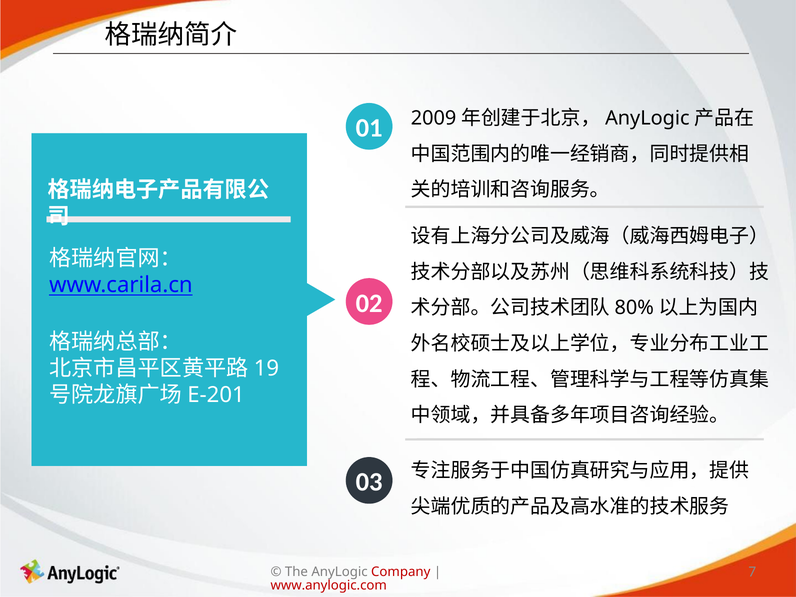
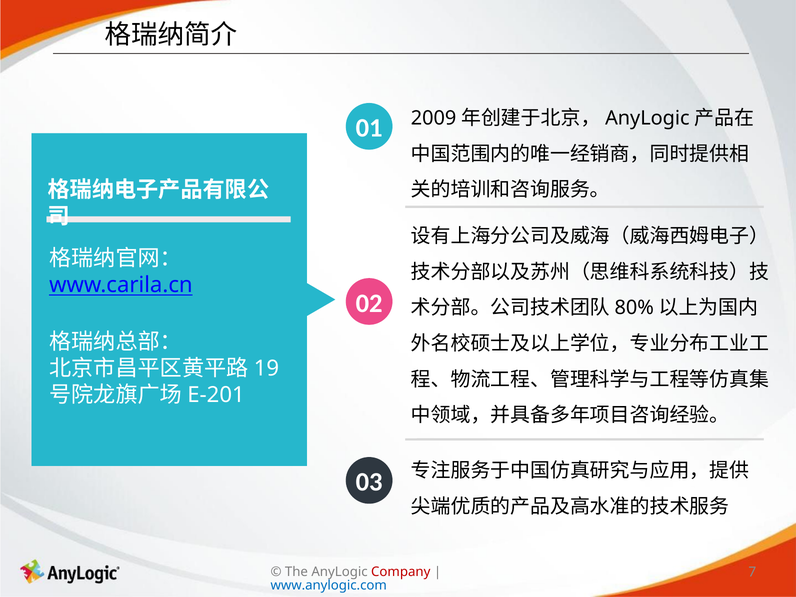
www.anylogic.com colour: red -> blue (329, 586)
